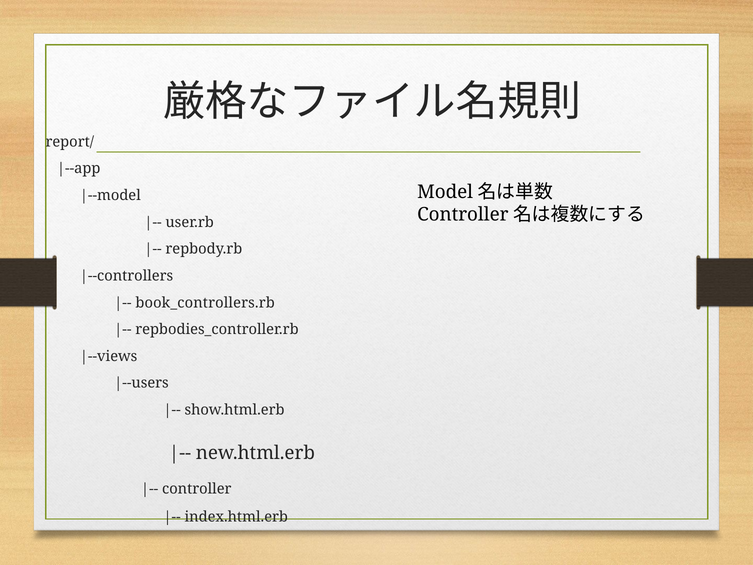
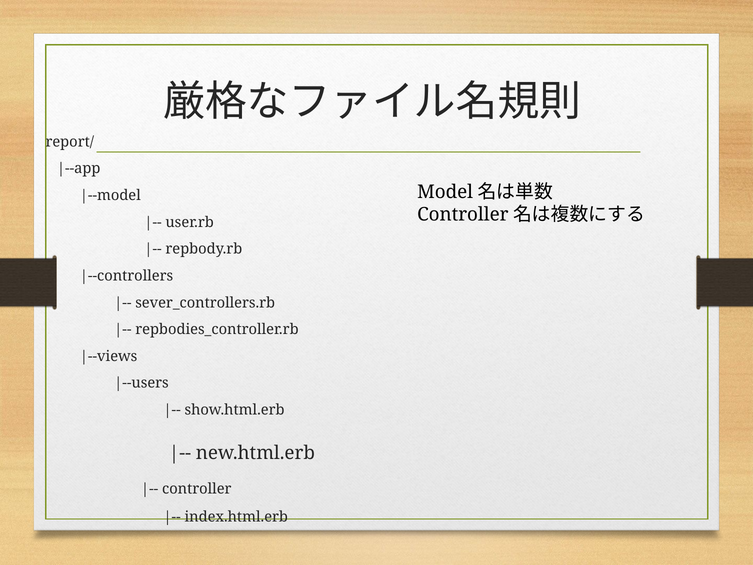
book_controllers.rb: book_controllers.rb -> sever_controllers.rb (205, 303)
